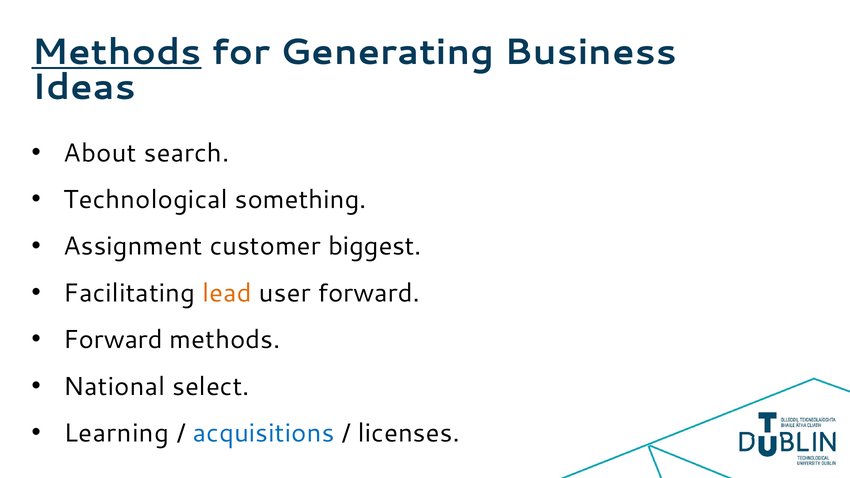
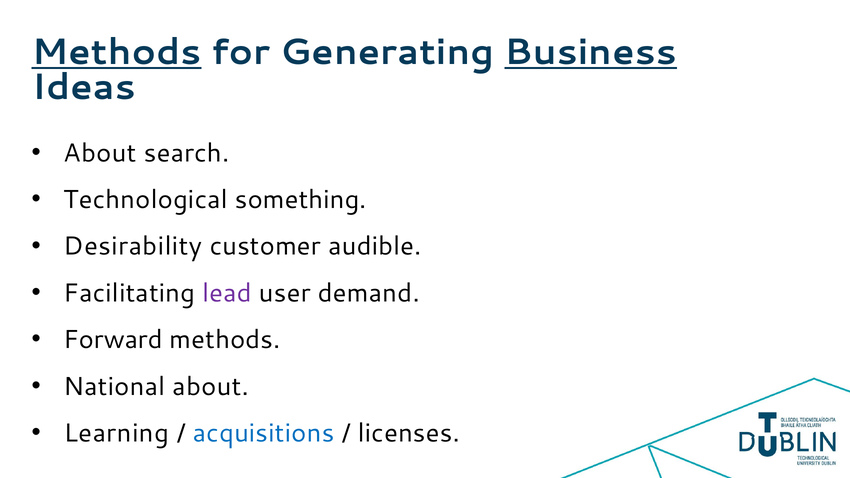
Business underline: none -> present (591, 52)
Assignment: Assignment -> Desirability (133, 246)
biggest: biggest -> audible (375, 246)
lead colour: orange -> purple (227, 293)
user forward: forward -> demand (369, 293)
National select: select -> about (211, 387)
